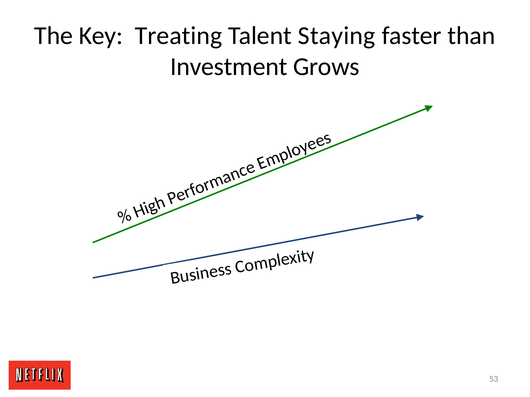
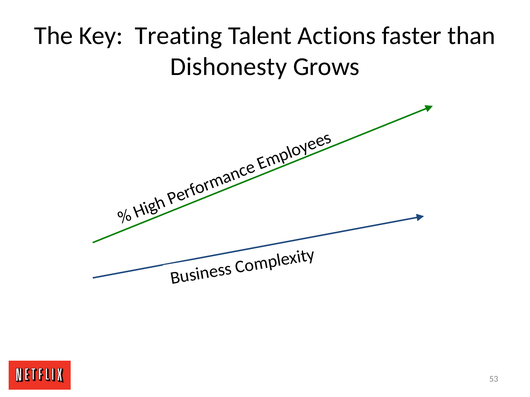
Staying: Staying -> Actions (337, 36)
Investment: Investment -> Dishonesty (229, 67)
